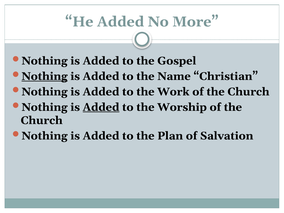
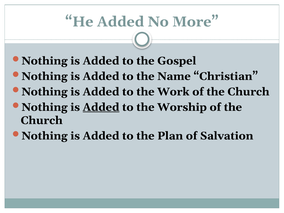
Nothing underline: present -> none (45, 76)
